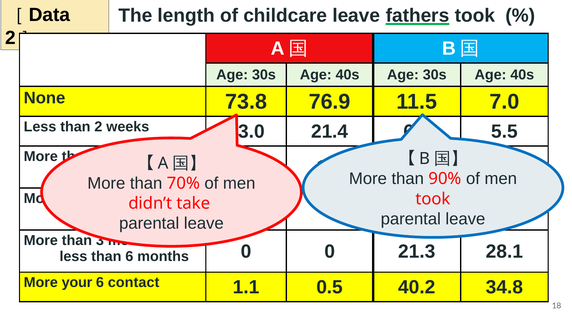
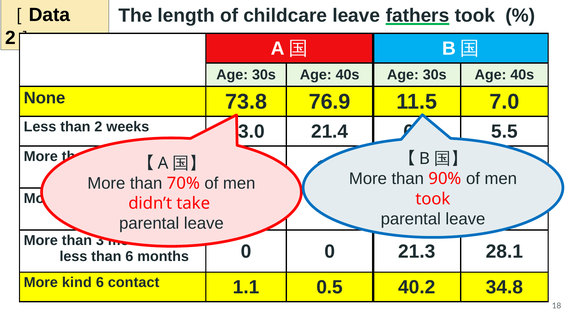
your: your -> kind (77, 282)
